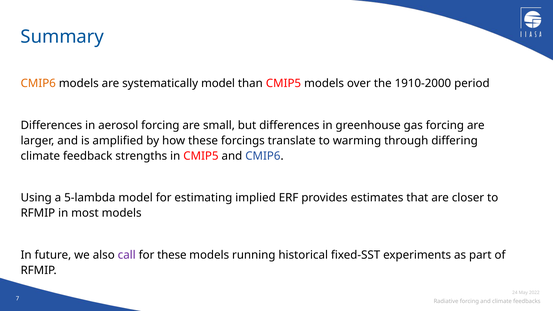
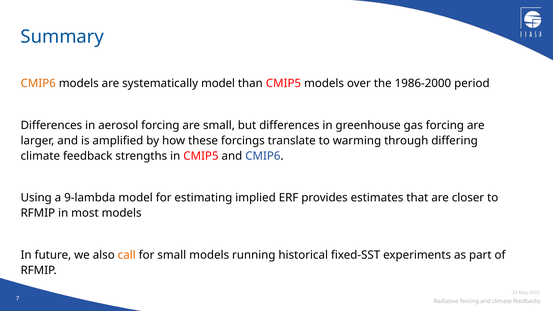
1910-2000: 1910-2000 -> 1986-2000 (423, 84)
5-lambda: 5-lambda -> 9-lambda (90, 198)
call colour: purple -> orange (127, 255)
for these: these -> small (172, 255)
